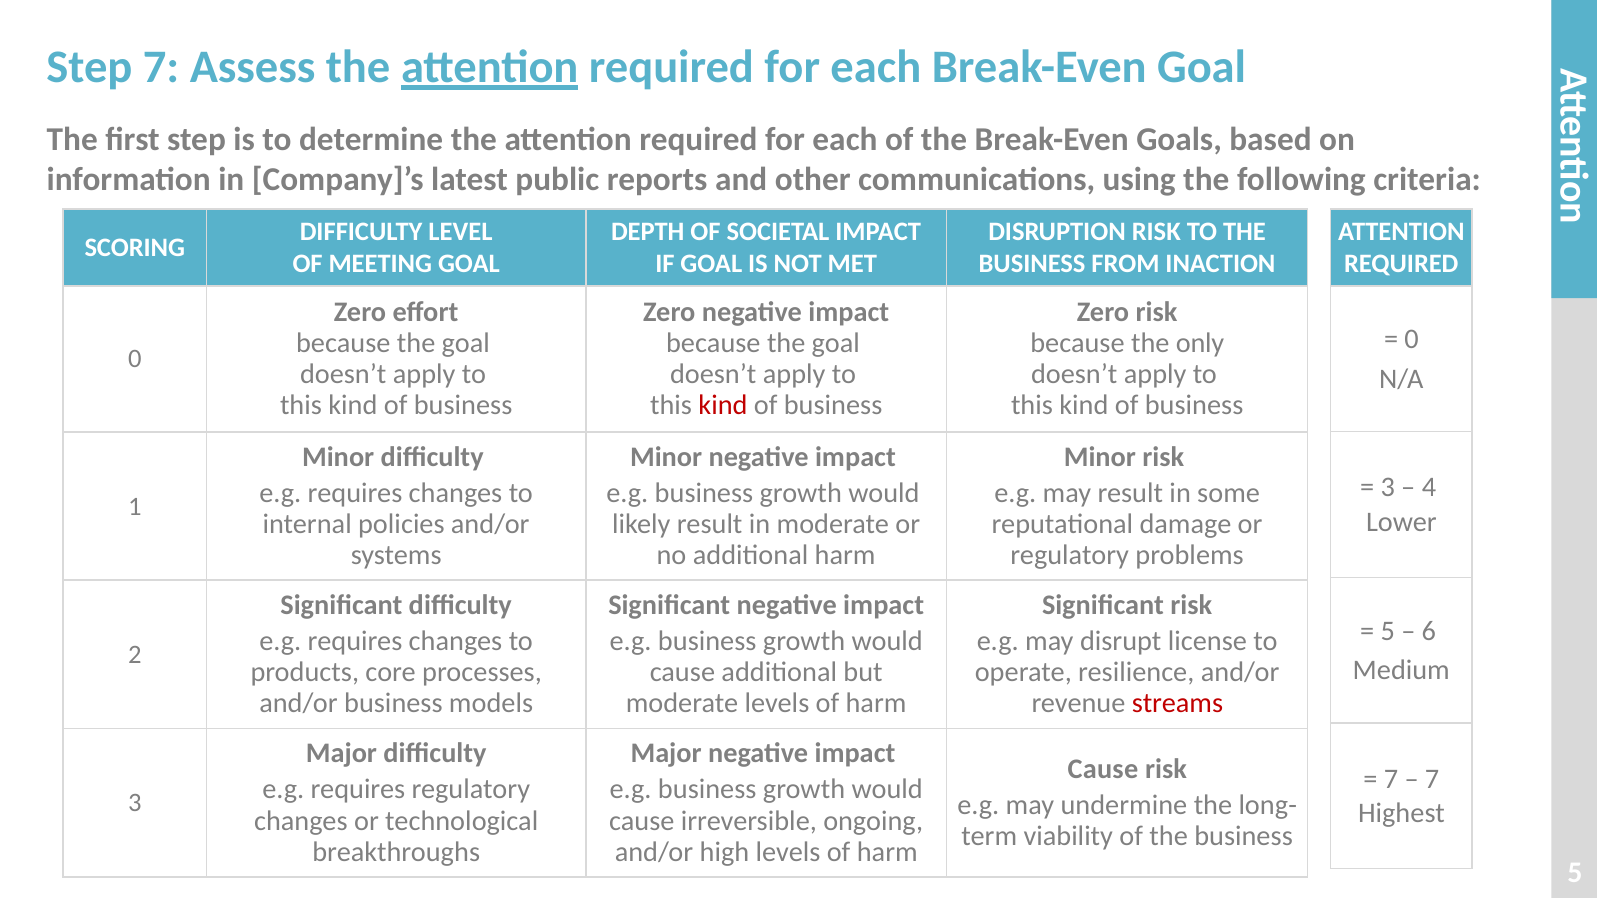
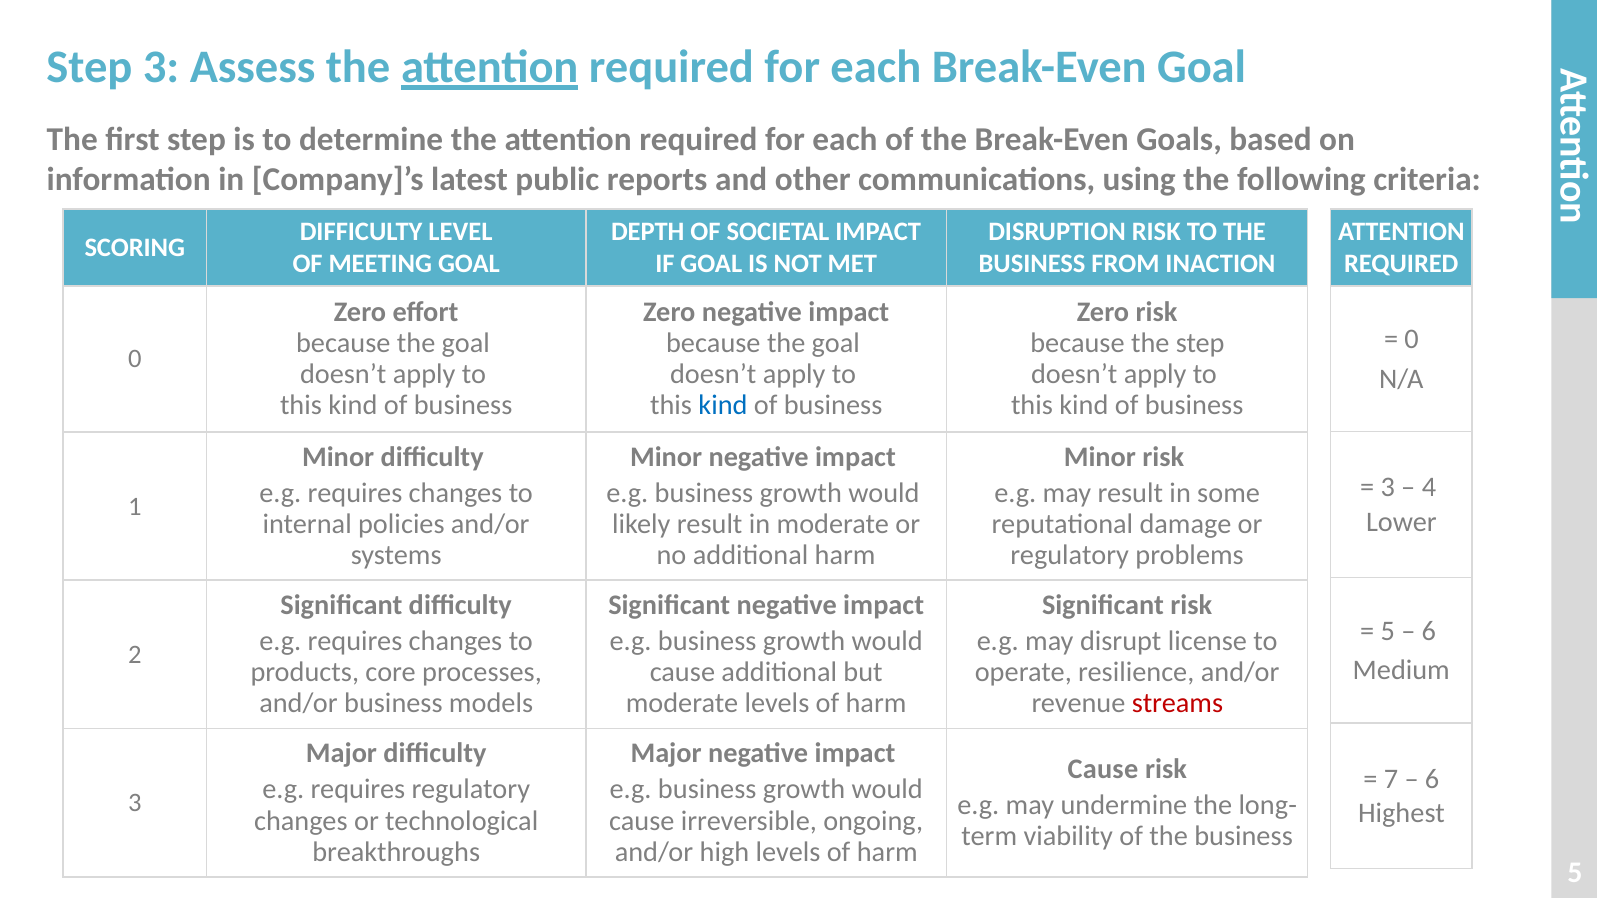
Step 7: 7 -> 3 (161, 67)
the only: only -> step (1200, 343)
kind colour: red -> blue (723, 406)
7: 7 -> 6 (1432, 779)
